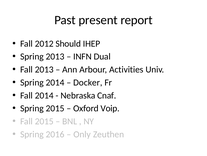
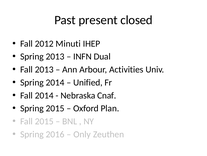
report: report -> closed (137, 20)
Should: Should -> Minuti (68, 43)
Docker: Docker -> Unified (88, 82)
Voip: Voip -> Plan (110, 108)
